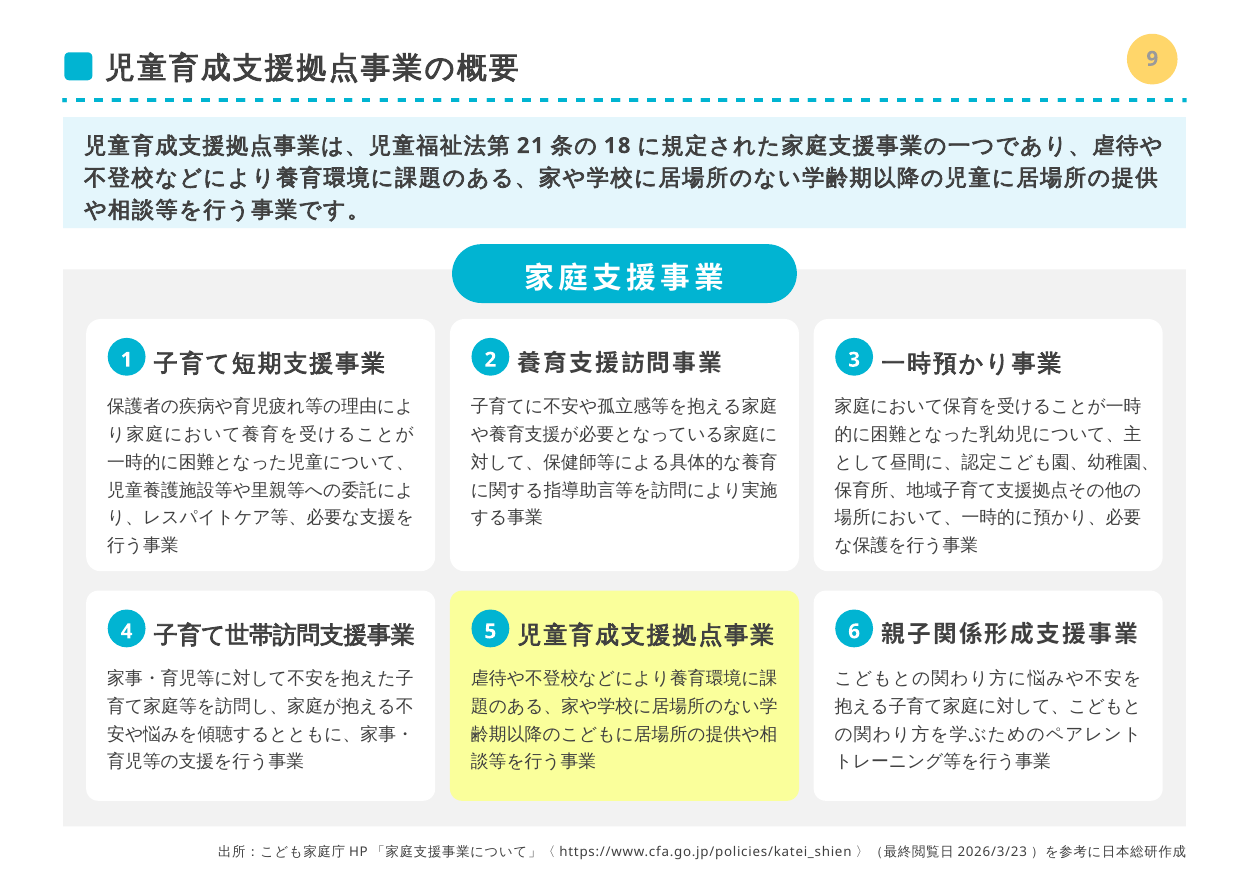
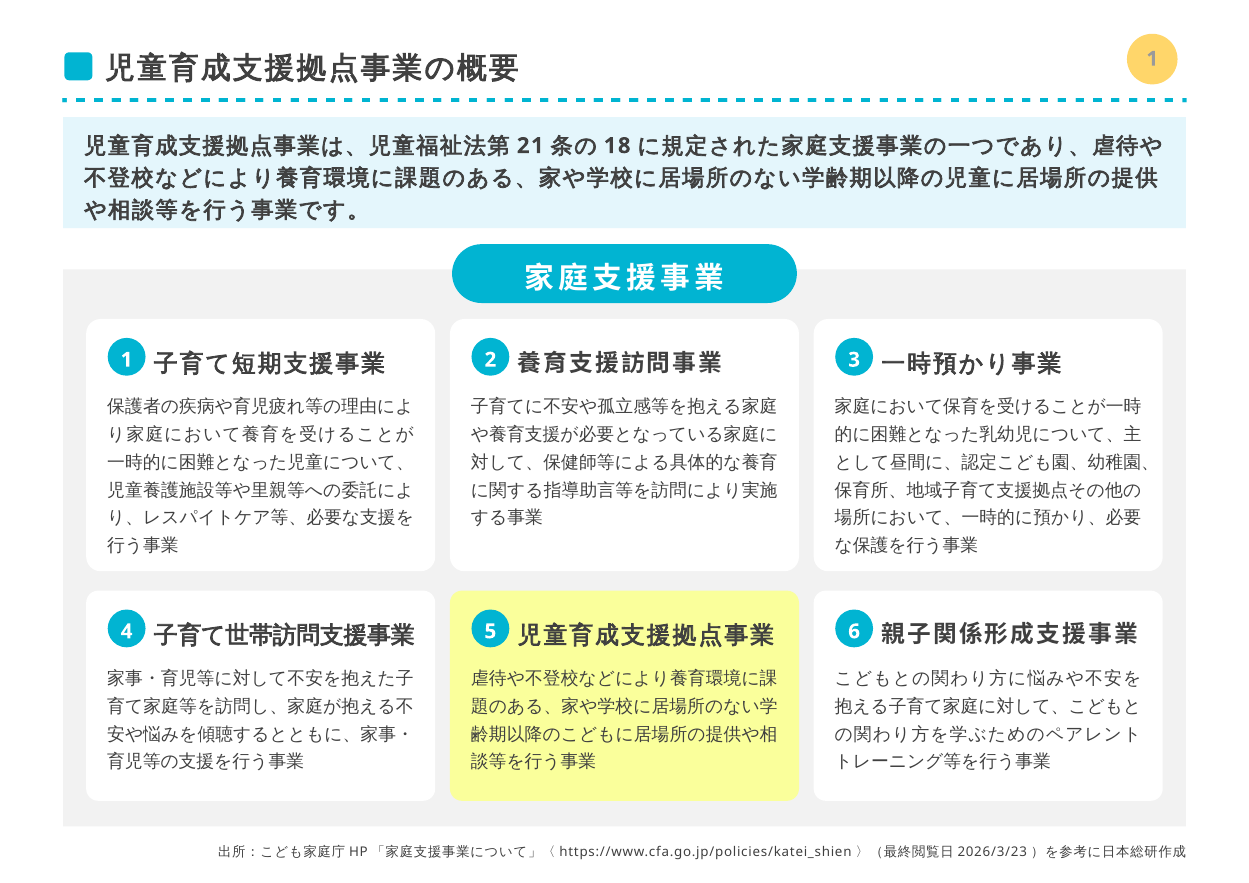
9: 9 -> 1 (1152, 59)
